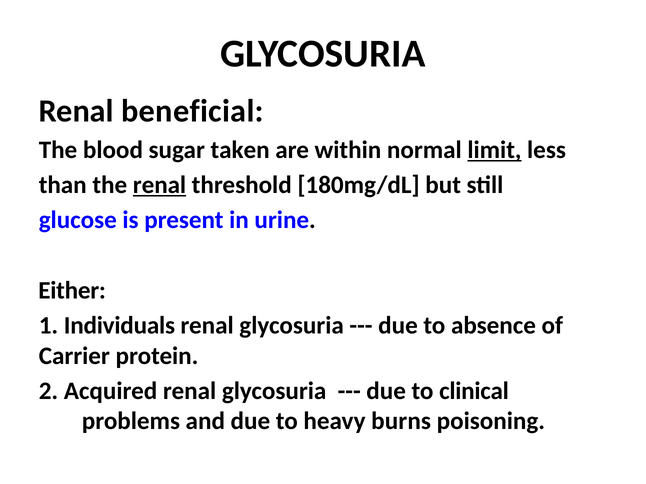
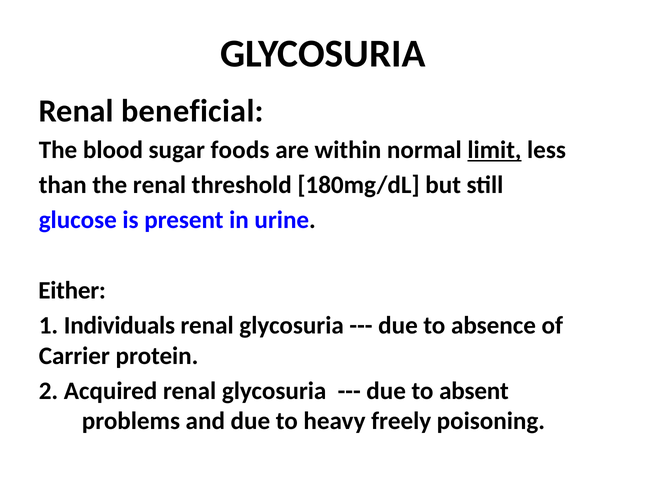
taken: taken -> foods (240, 150)
renal underline: present -> none (159, 185)
clinical: clinical -> absent (474, 391)
burns: burns -> freely (401, 422)
